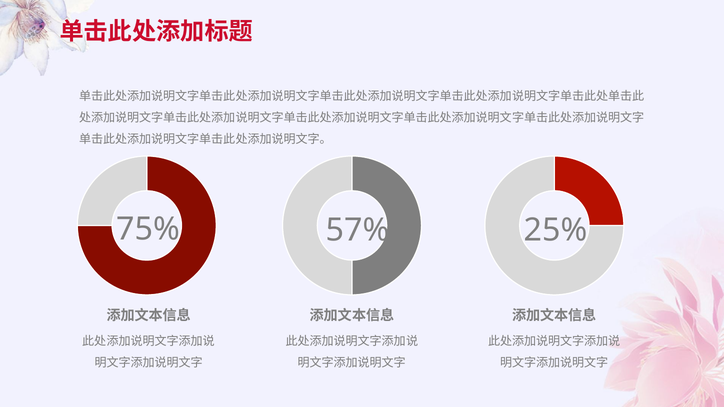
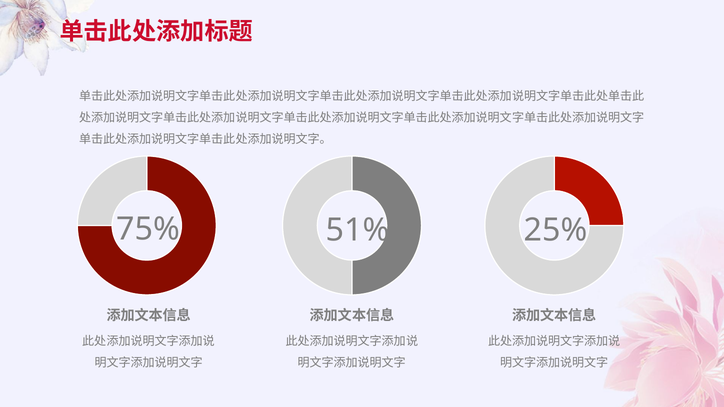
57%: 57% -> 51% (358, 230)
